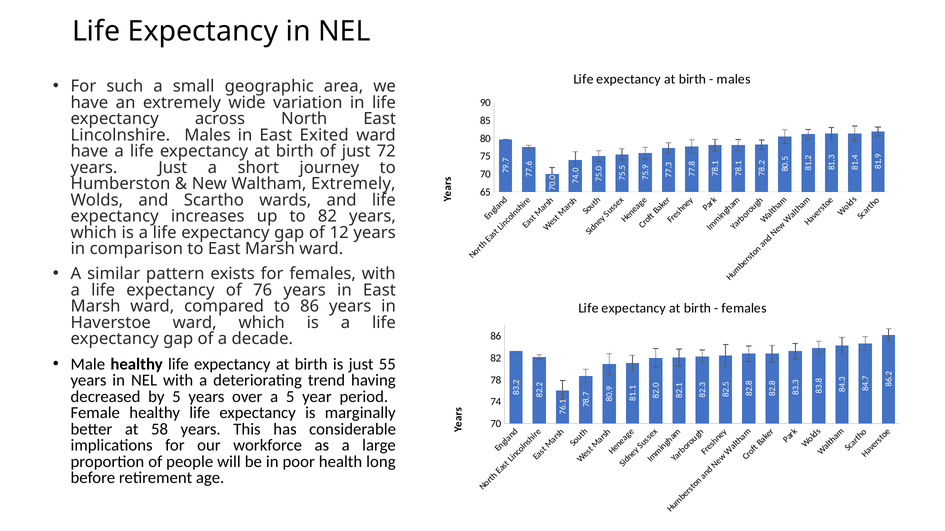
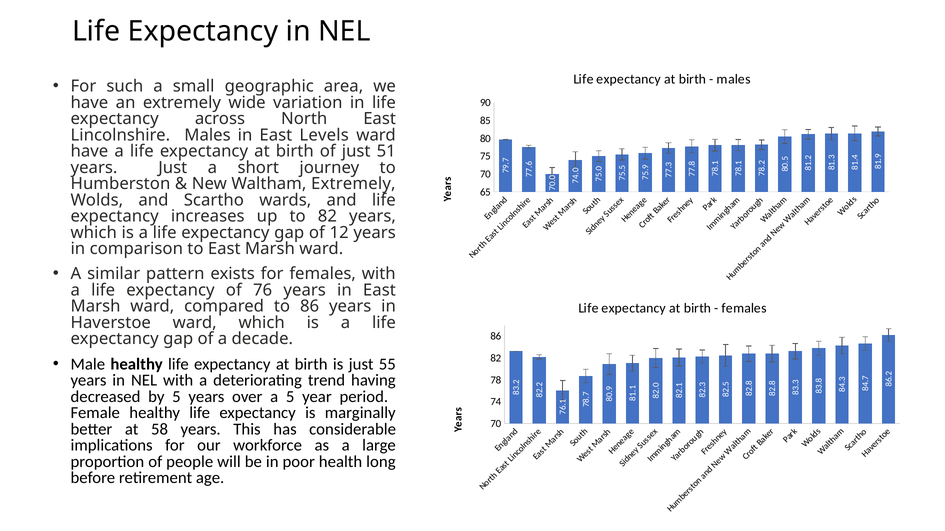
Exited: Exited -> Levels (324, 135)
72: 72 -> 51 (386, 152)
